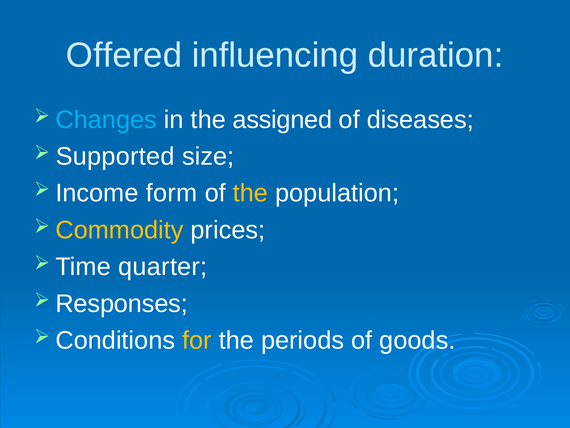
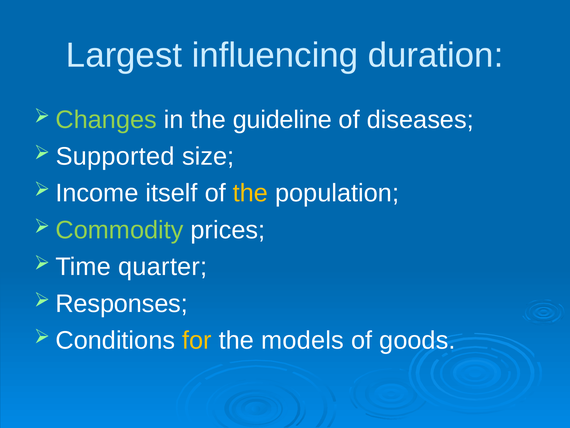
Offered: Offered -> Largest (124, 55)
Changes colour: light blue -> light green (106, 120)
assigned: assigned -> guideline (282, 120)
form: form -> itself (172, 193)
Commodity colour: yellow -> light green (119, 230)
periods: periods -> models (302, 340)
